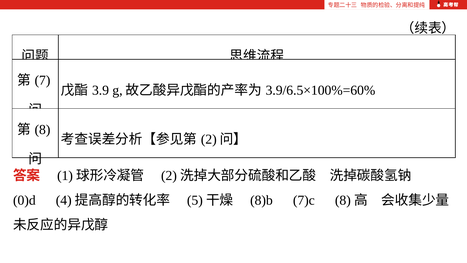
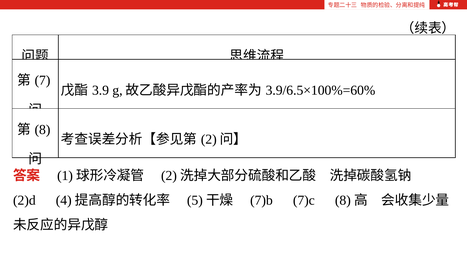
0)d: 0)d -> 2)d (24, 200)
8)b: 8)b -> 7)b (261, 200)
